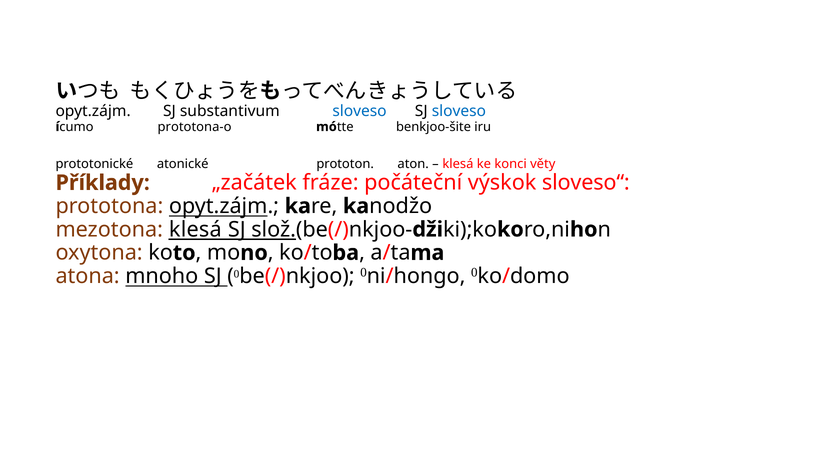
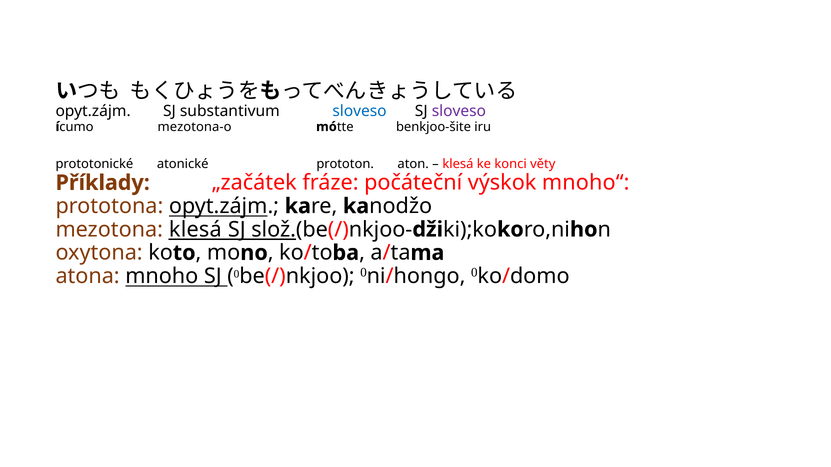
sloveso colour: blue -> purple (459, 111)
prototona-o: prototona-o -> mezotona-o (195, 127)
sloveso“: sloveso“ -> mnoho“ (586, 183)
